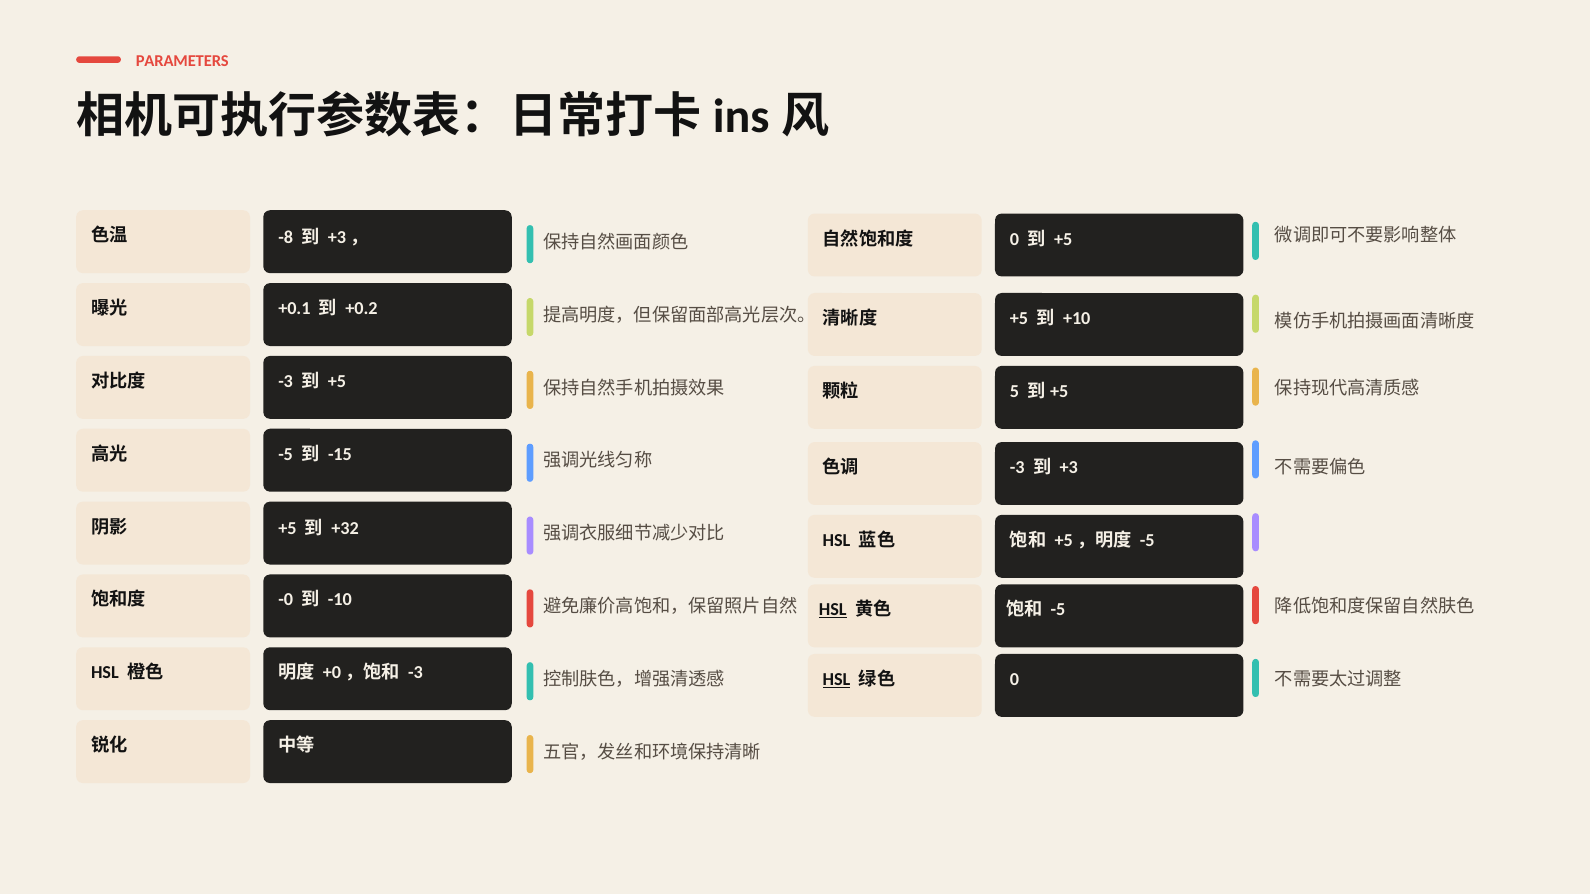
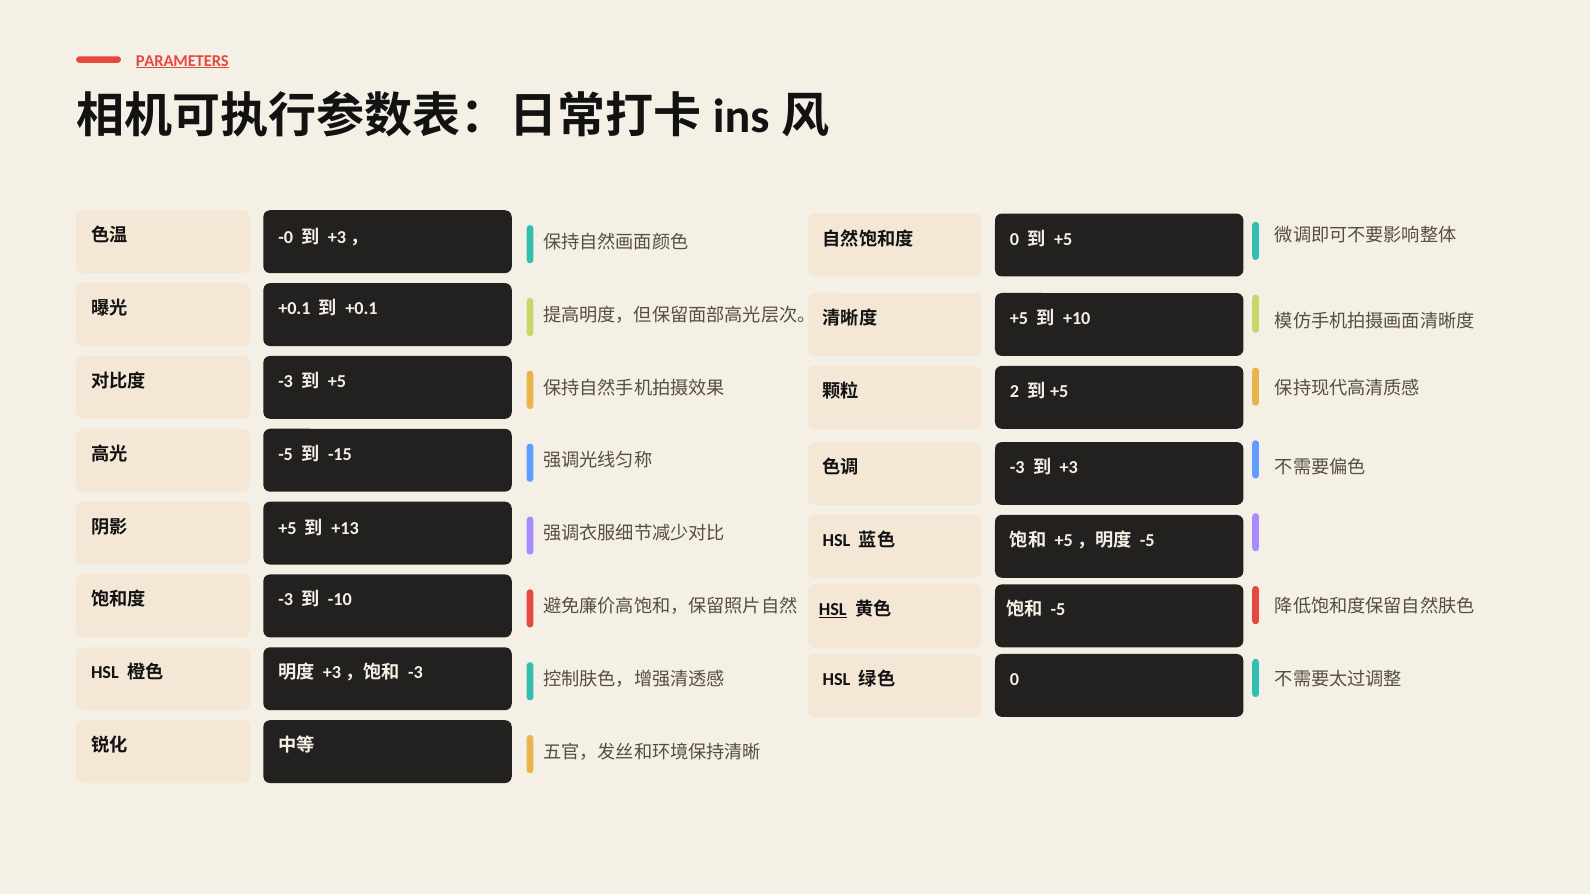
PARAMETERS underline: none -> present (182, 61)
-8: -8 -> -0 (286, 237)
+0.2: +0.2 -> +0.1 (362, 309)
5: 5 -> 2 (1015, 391)
+32: +32 -> +13 (345, 529)
-0: -0 -> -3 (286, 600)
+0: +0 -> +3 (332, 673)
HSL underline: present -> none (837, 680)
